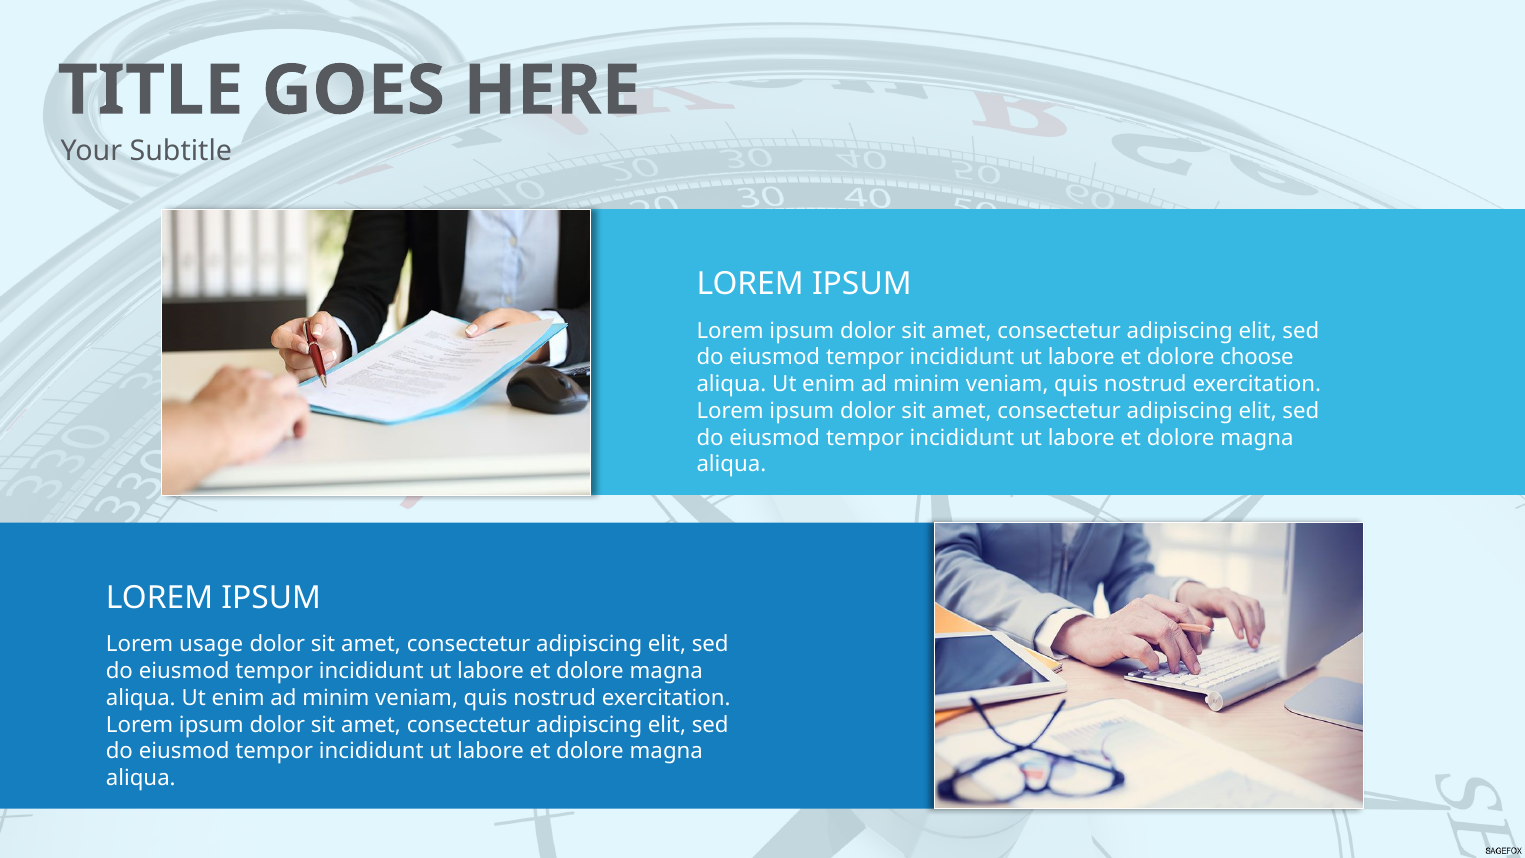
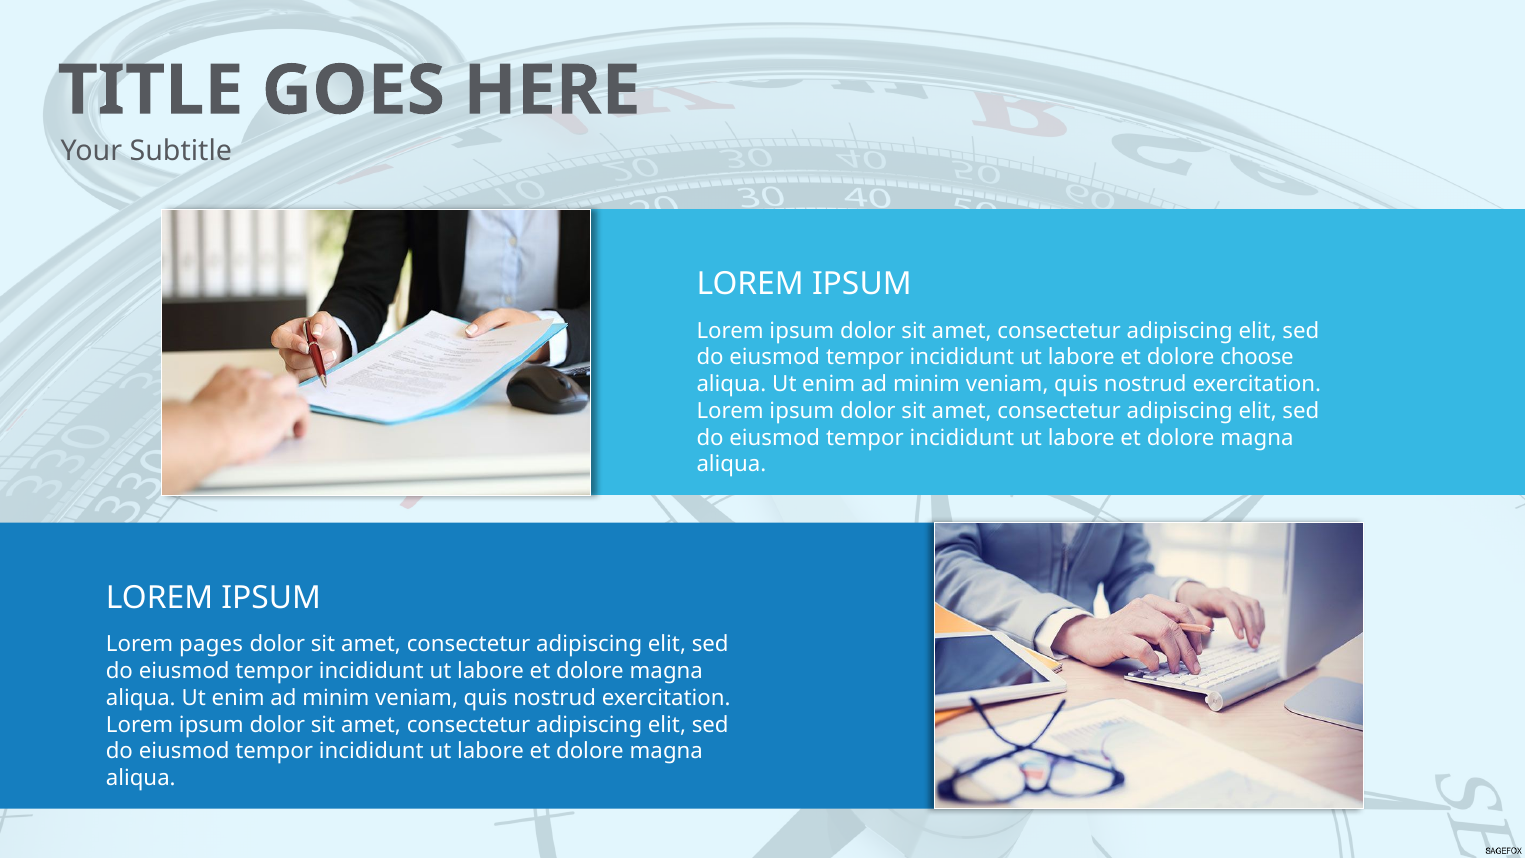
usage: usage -> pages (211, 644)
